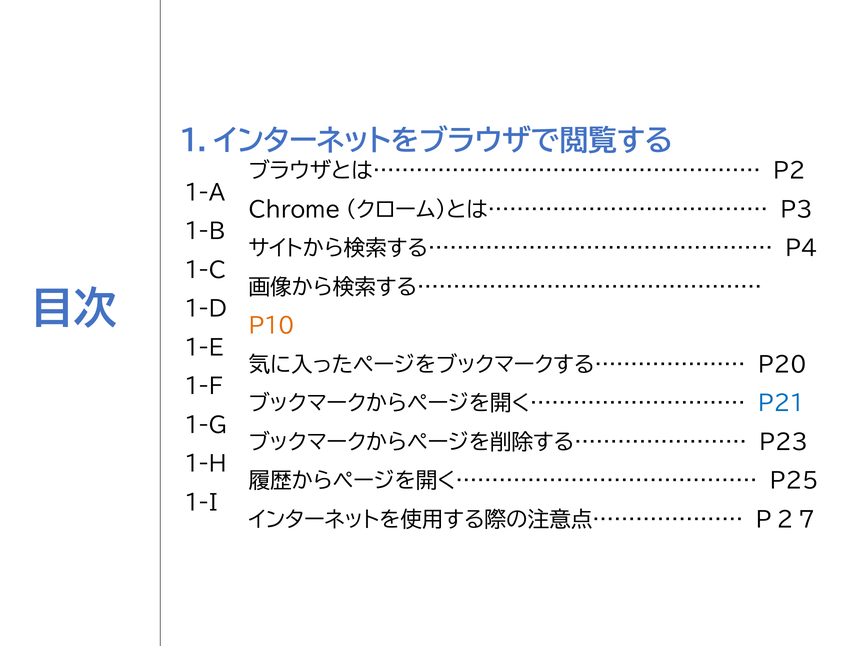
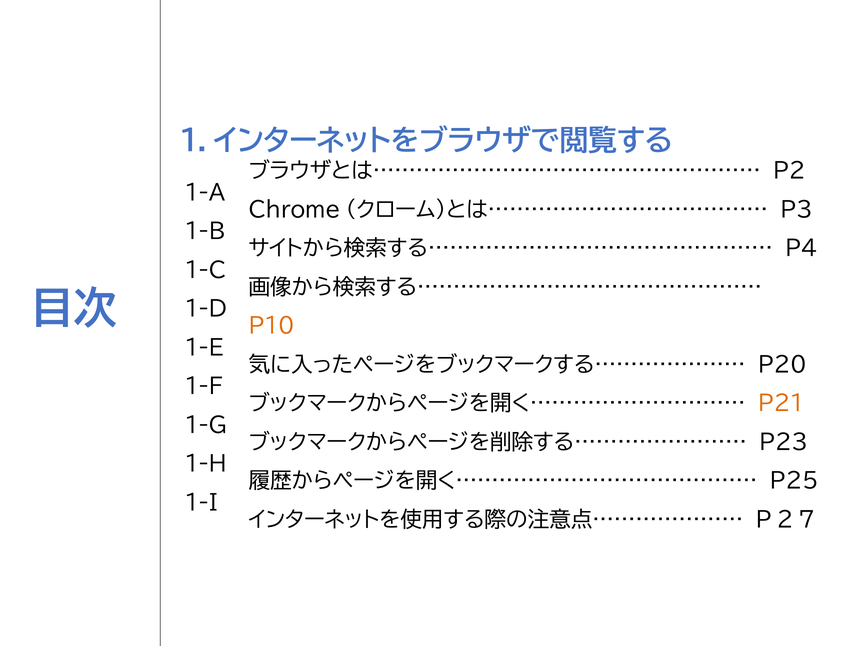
P21 colour: blue -> orange (781, 404)
